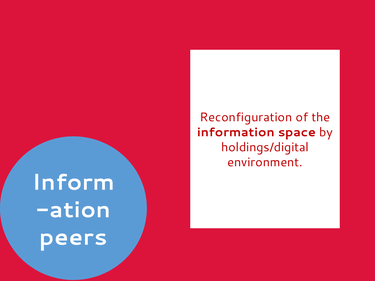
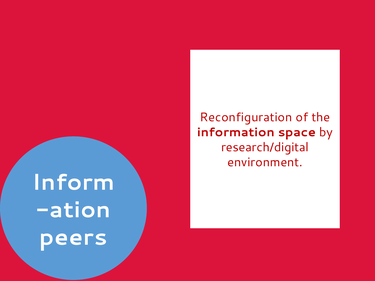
holdings/digital: holdings/digital -> research/digital (265, 147)
